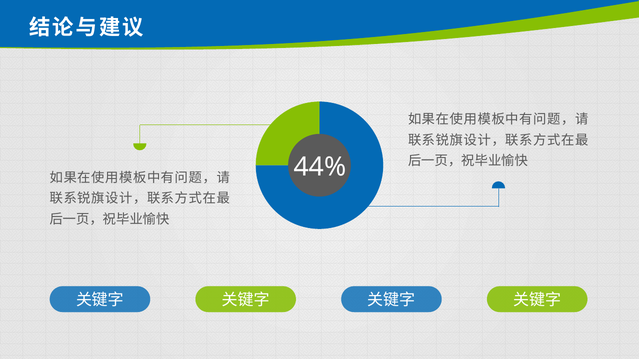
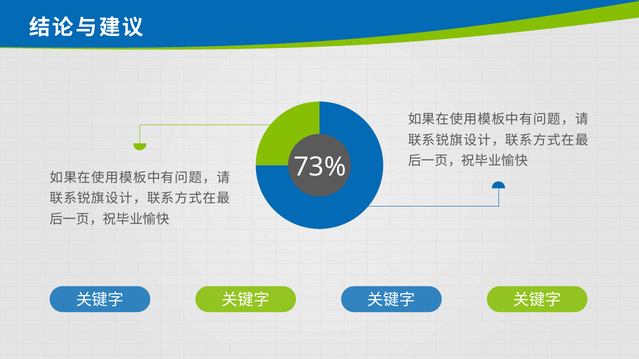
44%: 44% -> 73% (320, 167)
